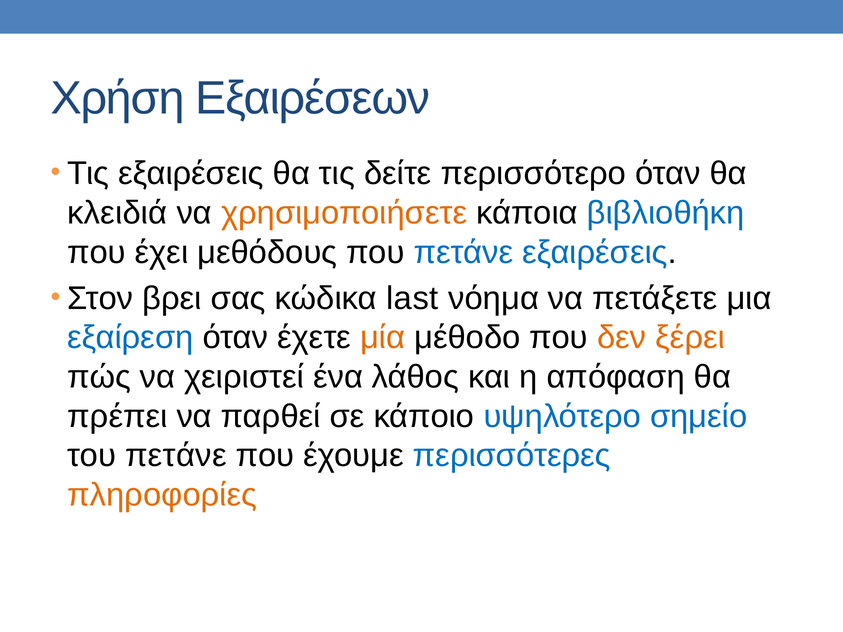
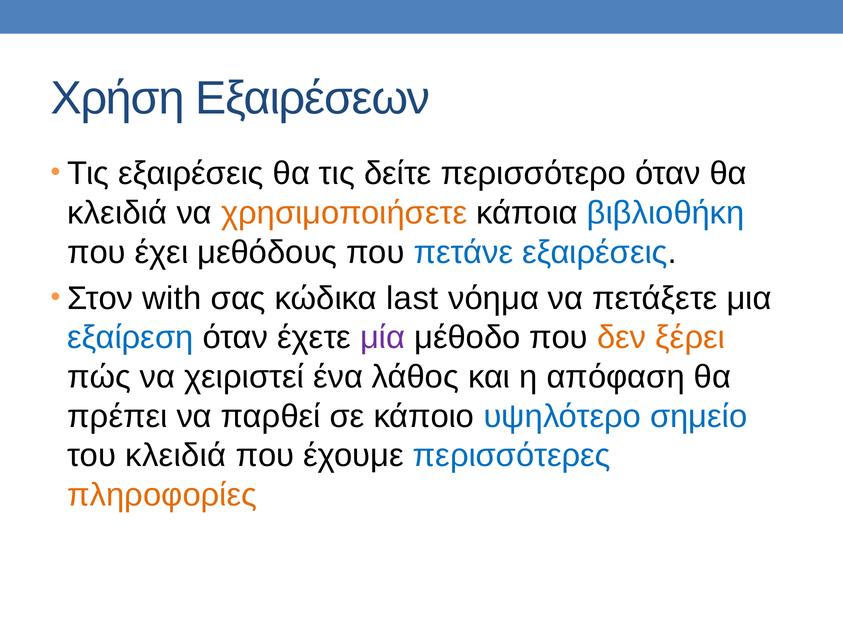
βρει: βρει -> with (172, 298)
μία colour: orange -> purple (383, 338)
του πετάνε: πετάνε -> κλειδιά (176, 456)
